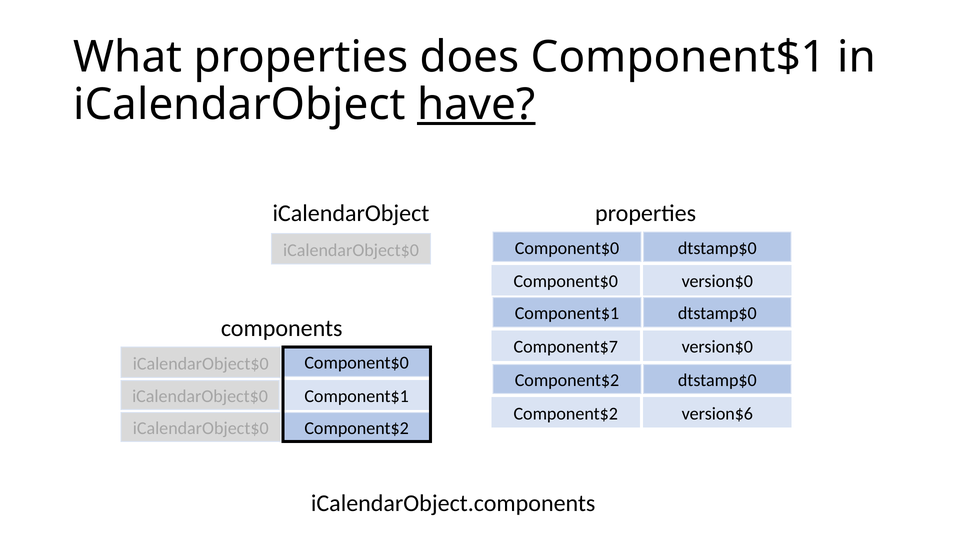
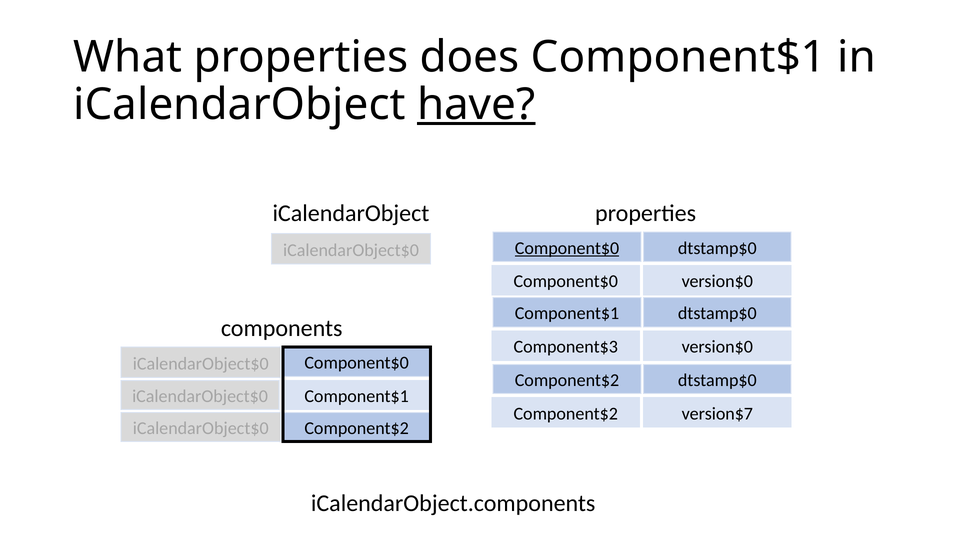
Component$0 underline: none -> present (567, 248)
Component$7: Component$7 -> Component$3 (566, 347)
version$6: version$6 -> version$7 (717, 414)
